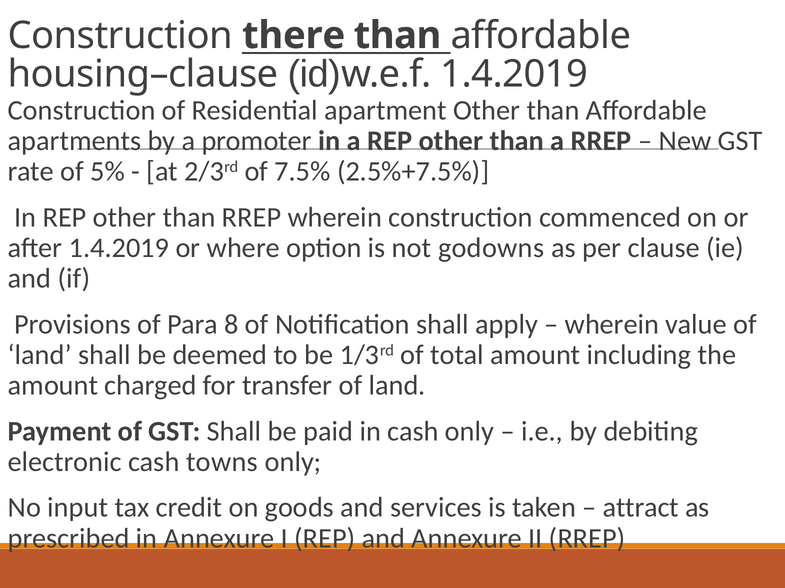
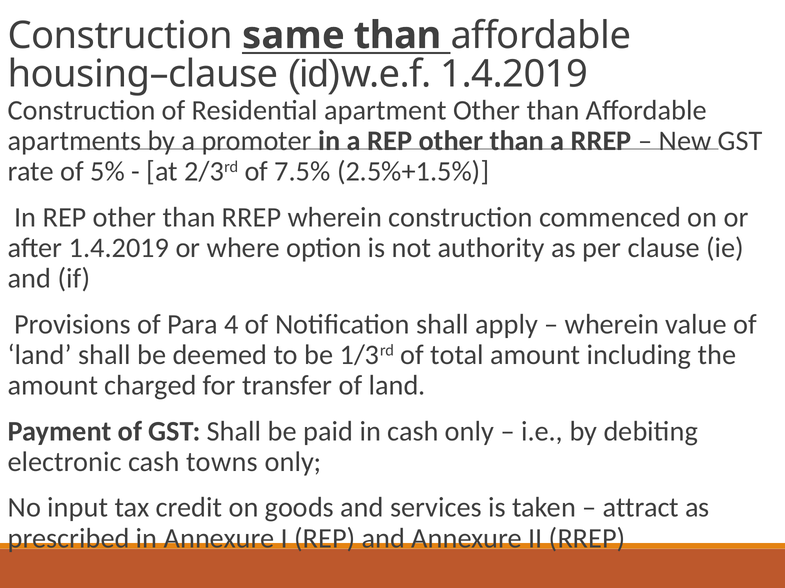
there: there -> same (293, 36)
2.5%+7.5%: 2.5%+7.5% -> 2.5%+1.5% (413, 172)
godowns: godowns -> authority (491, 248)
8: 8 -> 4 (231, 325)
